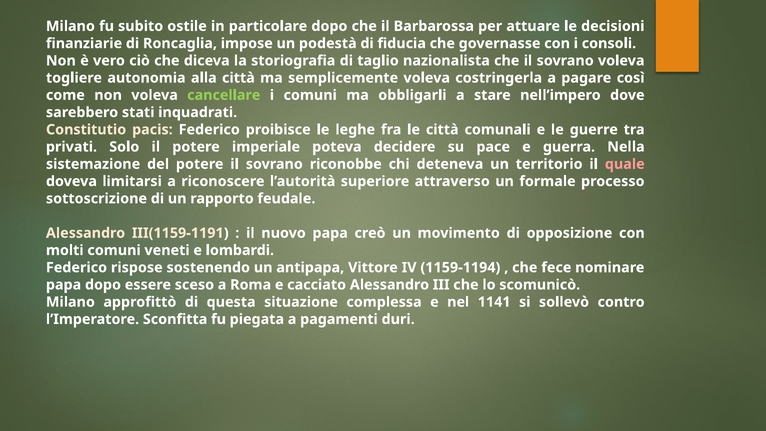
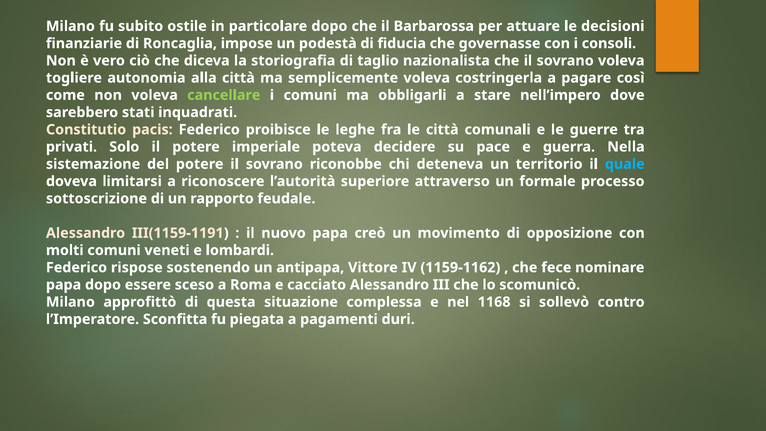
quale colour: pink -> light blue (625, 164)
1159-1194: 1159-1194 -> 1159-1162 (460, 267)
1141: 1141 -> 1168 (494, 302)
